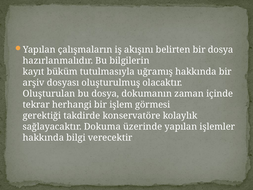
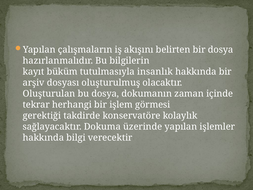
uğramış: uğramış -> insanlık (155, 72)
